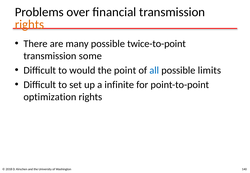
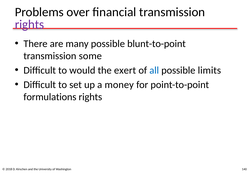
rights colour: orange -> purple (29, 24)
twice-to-point: twice-to-point -> blunt-to-point (156, 44)
point: point -> exert (125, 70)
infinite: infinite -> money (119, 85)
optimization: optimization -> formulations (50, 97)
